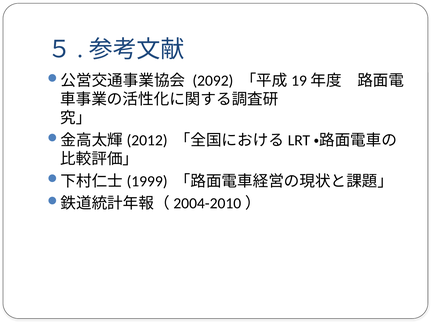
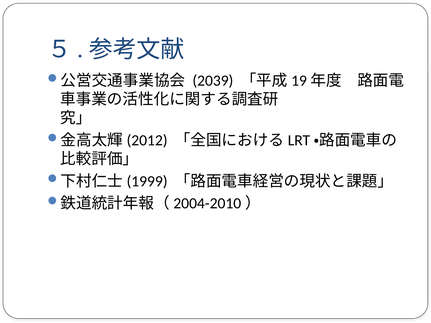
2092: 2092 -> 2039 (213, 81)
